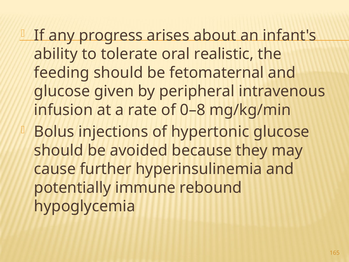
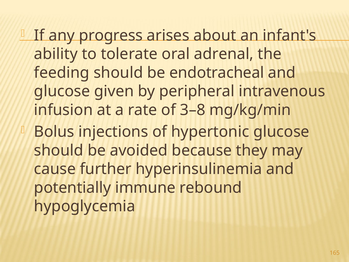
realistic: realistic -> adrenal (224, 54)
fetomaternal: fetomaternal -> endotracheal (217, 73)
0–8: 0–8 -> 3–8 (193, 110)
